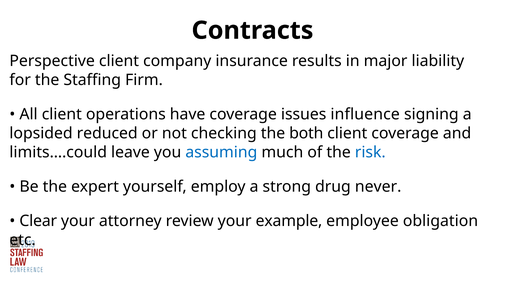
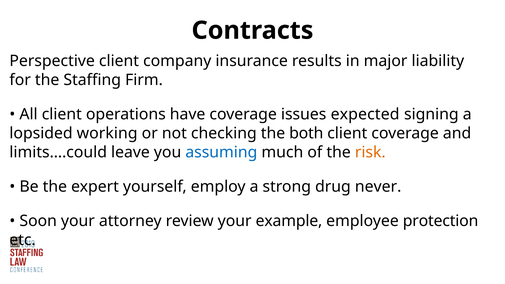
influence: influence -> expected (365, 114)
reduced: reduced -> working (107, 133)
risk colour: blue -> orange (370, 152)
Clear: Clear -> Soon (38, 221)
obligation: obligation -> protection (441, 221)
